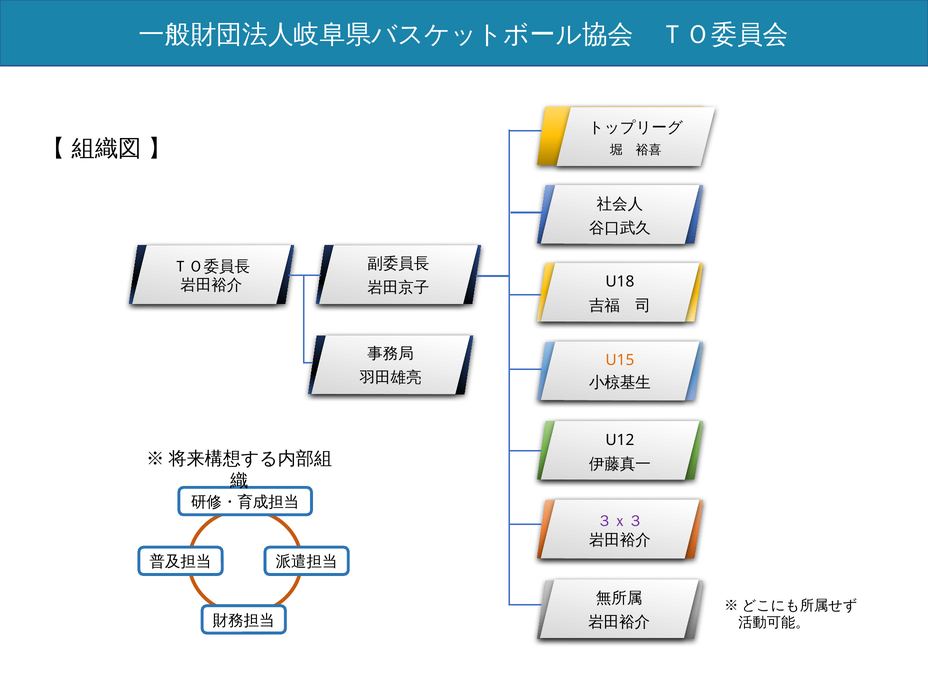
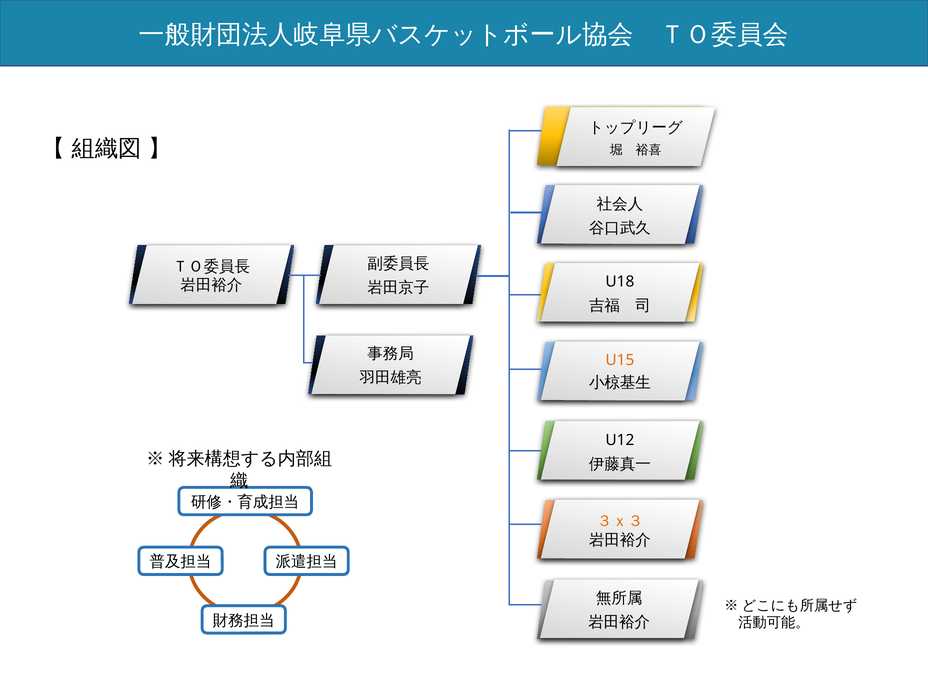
３ｘ３ colour: purple -> orange (620, 521)
